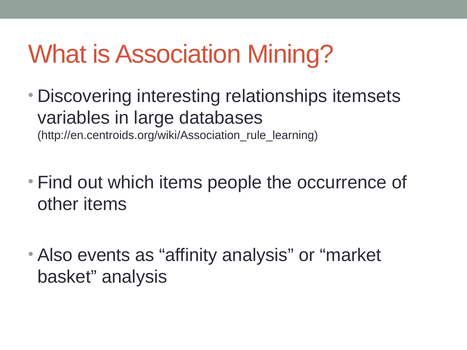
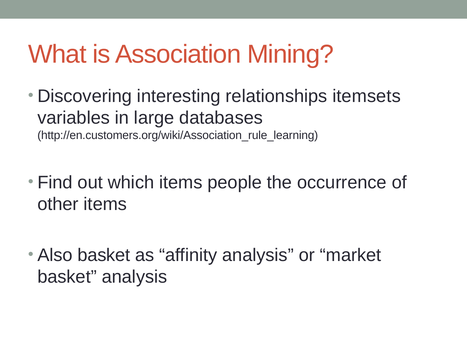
http://en.centroids.org/wiki/Association_rule_learning: http://en.centroids.org/wiki/Association_rule_learning -> http://en.customers.org/wiki/Association_rule_learning (178, 135)
Also events: events -> basket (104, 255)
